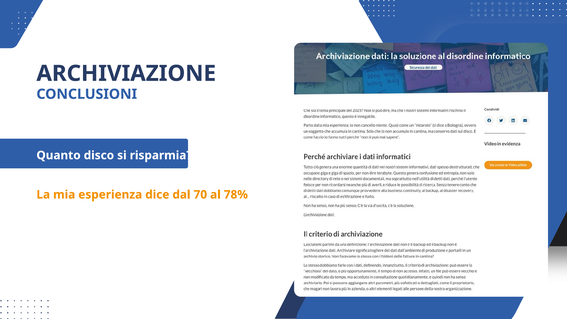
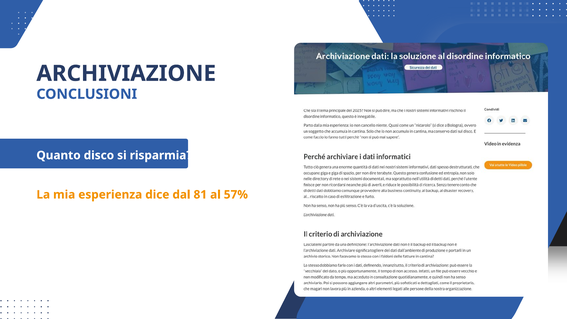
70: 70 -> 81 (200, 195)
78%: 78% -> 57% (236, 195)
